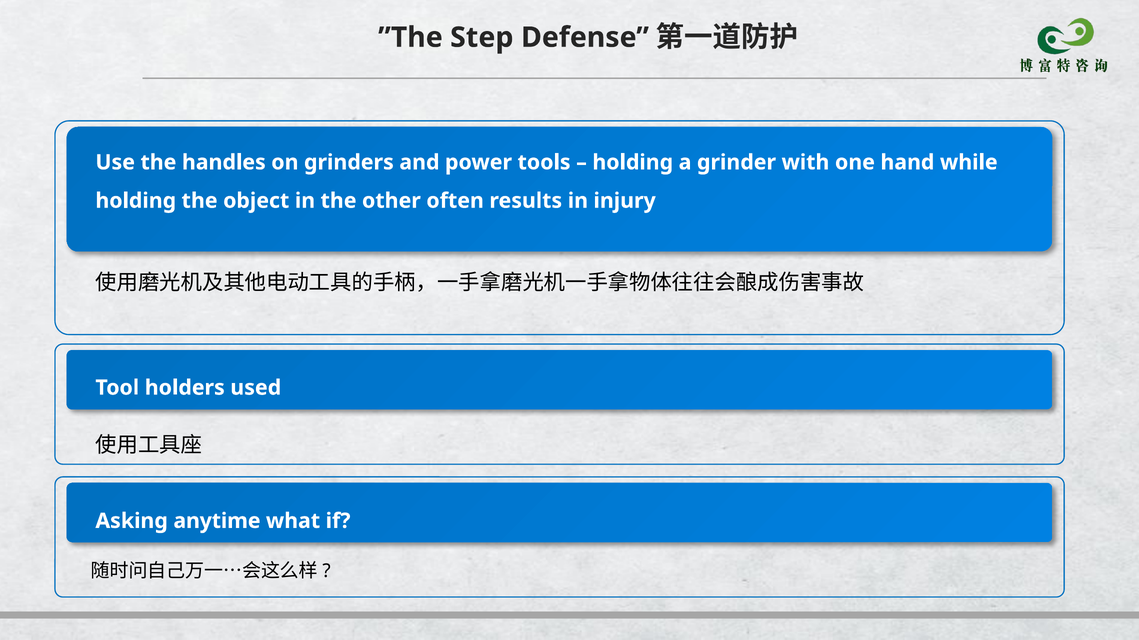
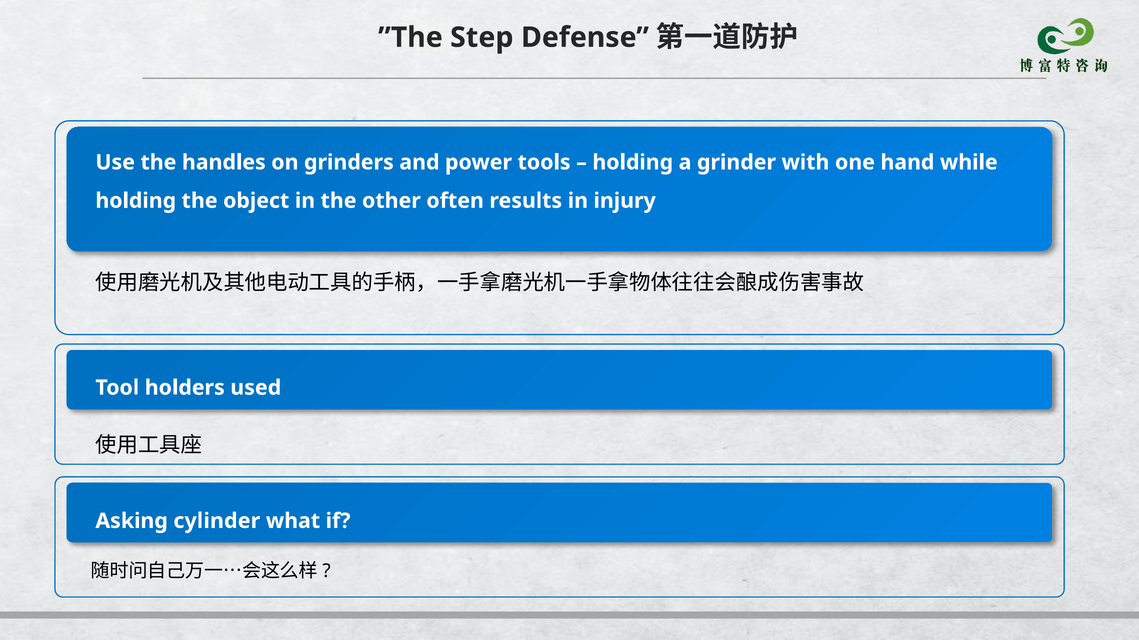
anytime: anytime -> cylinder (217, 521)
